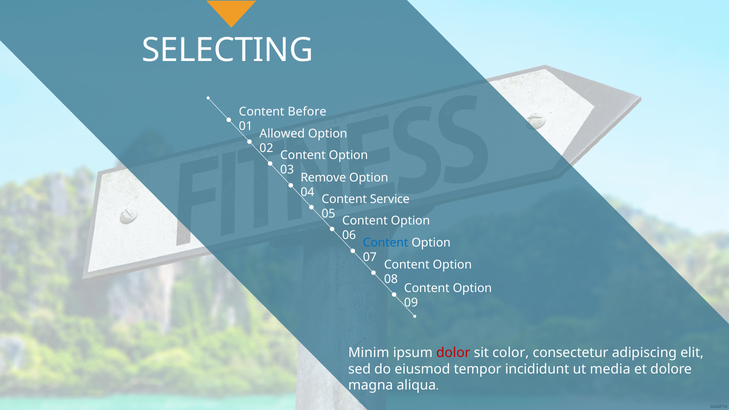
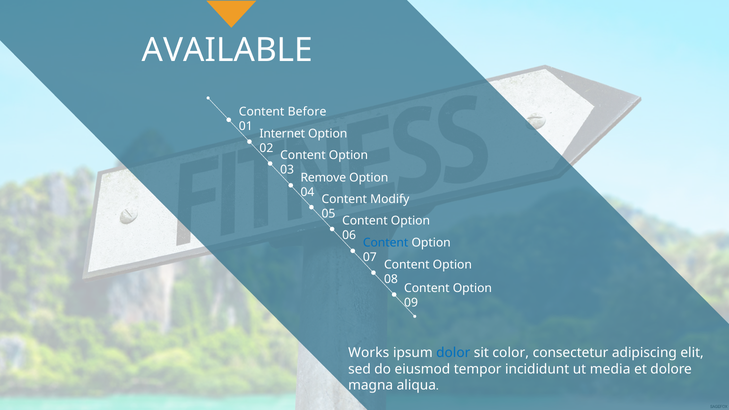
SELECTING: SELECTING -> AVAILABLE (227, 50)
Allowed: Allowed -> Internet (282, 134)
Service: Service -> Modify (390, 199)
Minim: Minim -> Works (369, 353)
dolor colour: red -> blue (453, 353)
